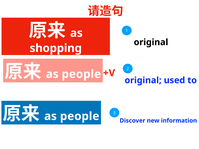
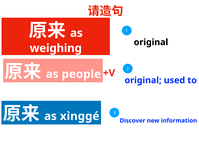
shopping: shopping -> weighing (56, 48)
people: people -> xìnggé (80, 116)
